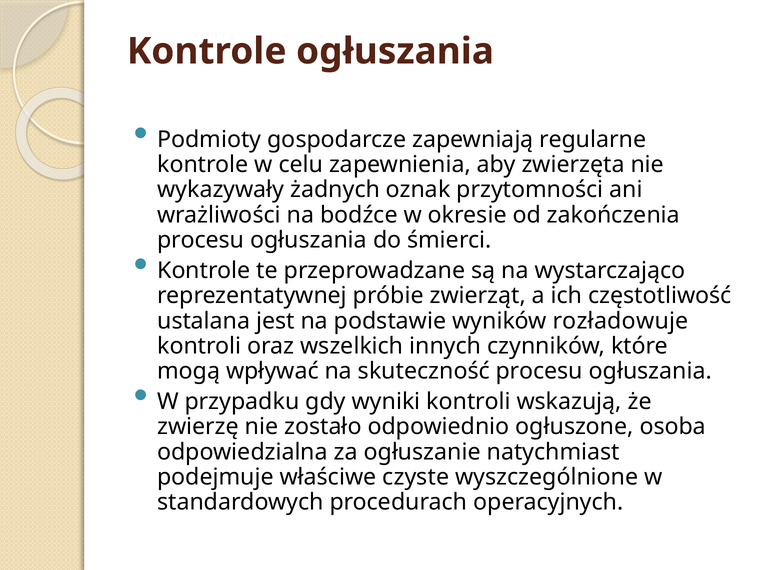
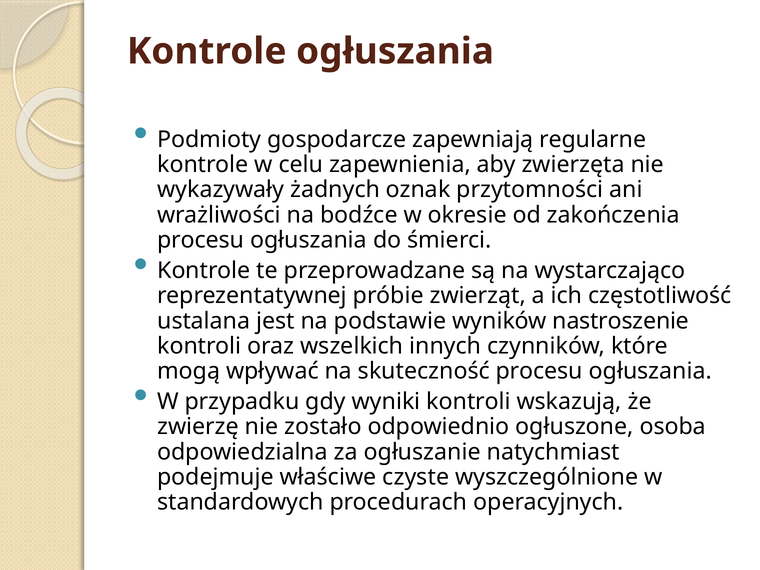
rozładowuje: rozładowuje -> nastroszenie (621, 321)
